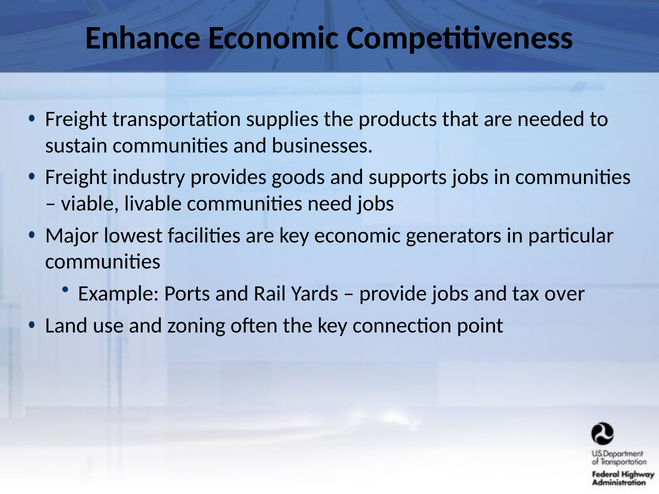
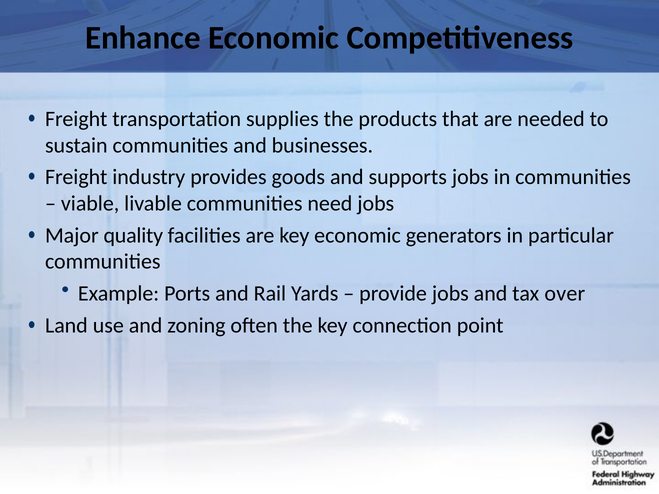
lowest: lowest -> quality (133, 236)
